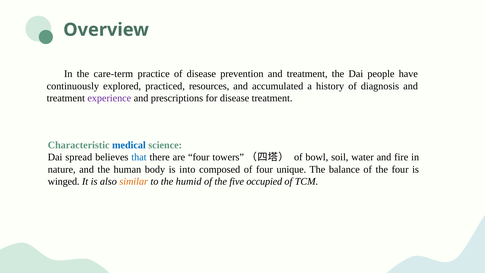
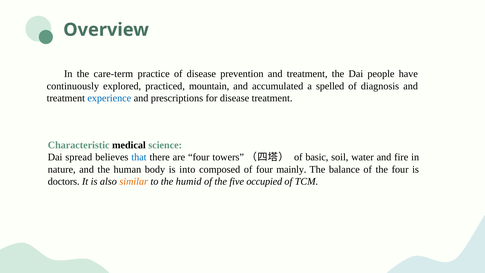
resources: resources -> mountain (209, 86)
history: history -> spelled (330, 86)
experience colour: purple -> blue (109, 98)
medical colour: blue -> black (129, 145)
bowl: bowl -> basic (317, 157)
unique: unique -> mainly (291, 169)
winged: winged -> doctors (64, 181)
